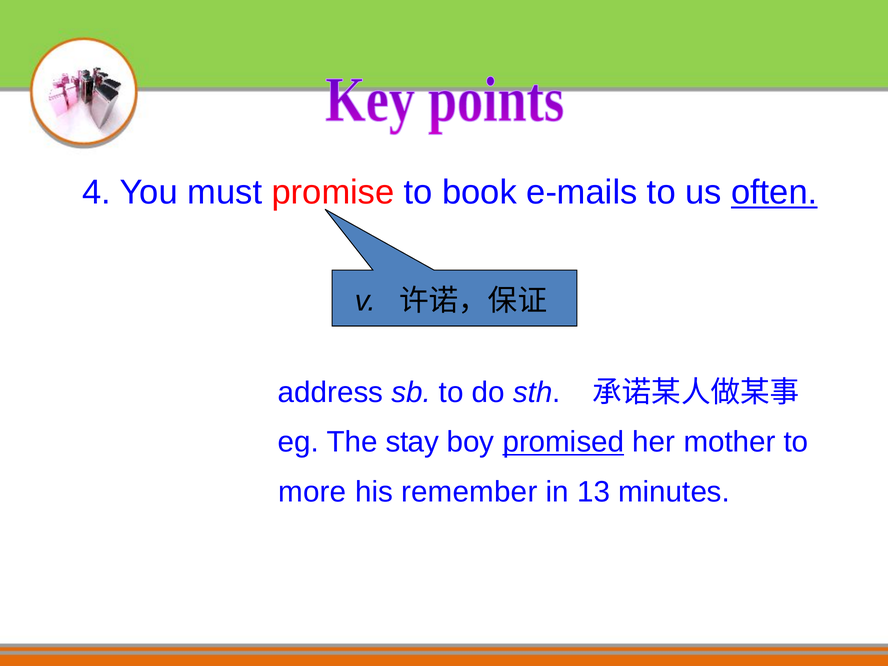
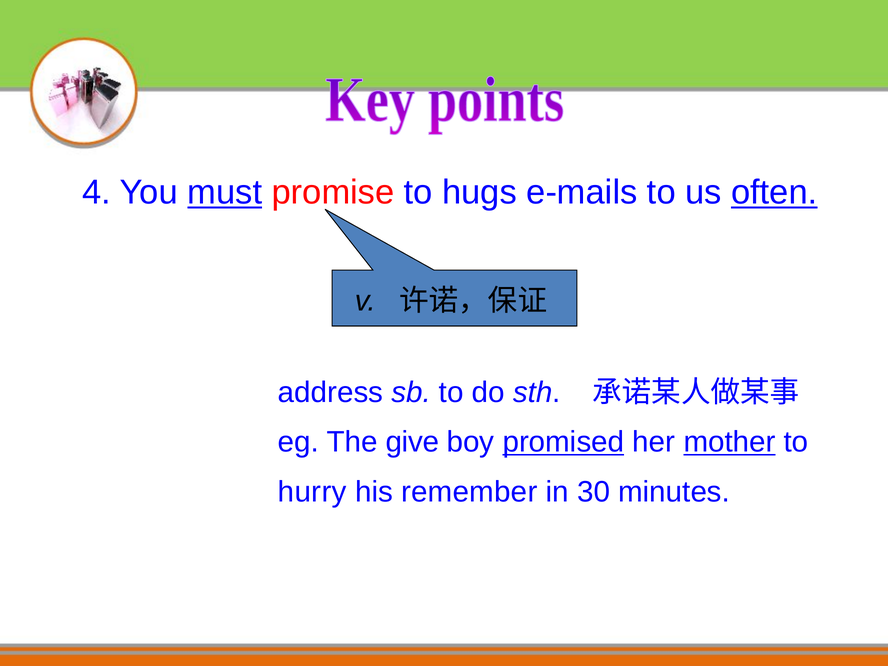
must underline: none -> present (225, 193)
book: book -> hugs (479, 193)
stay: stay -> give (412, 442)
mother underline: none -> present (730, 442)
more: more -> hurry (312, 492)
13: 13 -> 30 (594, 492)
